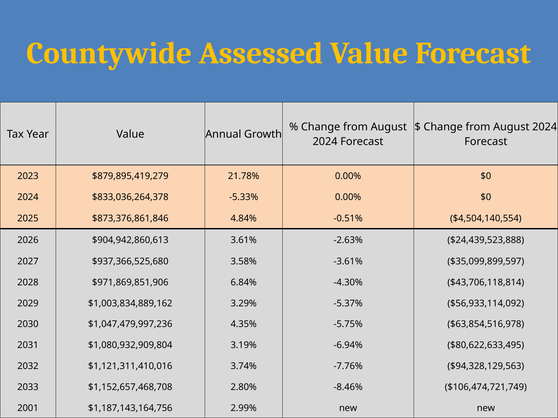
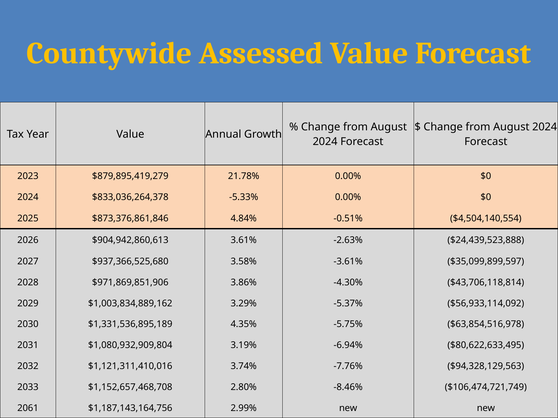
6.84%: 6.84% -> 3.86% (244, 283)
$1,047,479,997,236: $1,047,479,997,236 -> $1,331,536,895,189 (130, 325)
2001: 2001 -> 2061 (28, 408)
